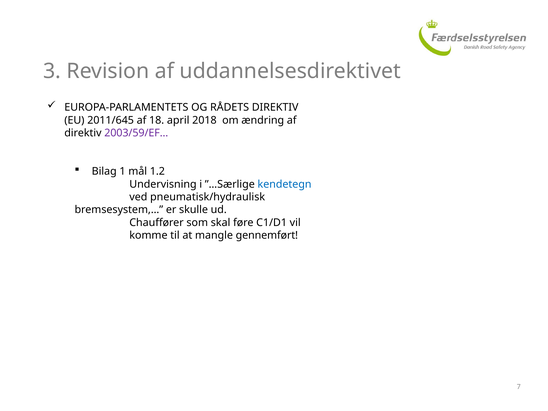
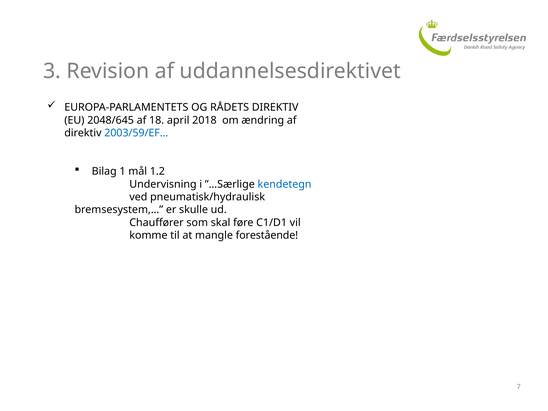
2011/645: 2011/645 -> 2048/645 (111, 120)
2003/59/EF… colour: purple -> blue (136, 133)
gennemført: gennemført -> forestående (267, 235)
